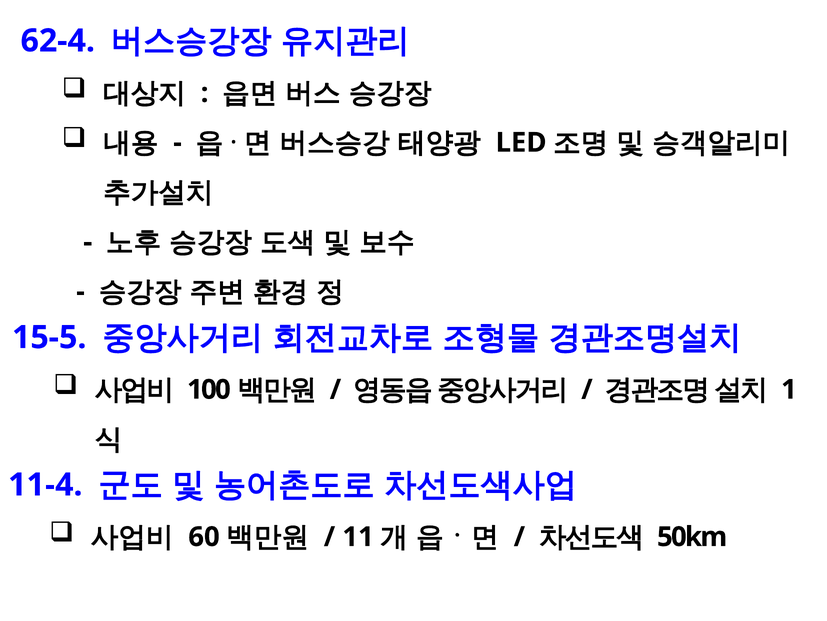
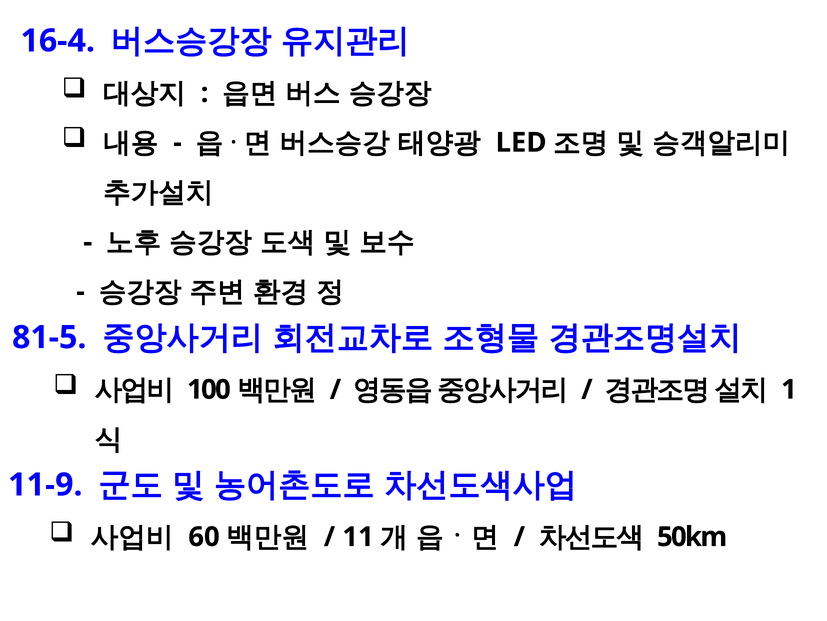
62-4: 62-4 -> 16-4 (58, 41)
15-5: 15-5 -> 81-5 (49, 337)
11-4: 11-4 -> 11-9 (45, 484)
